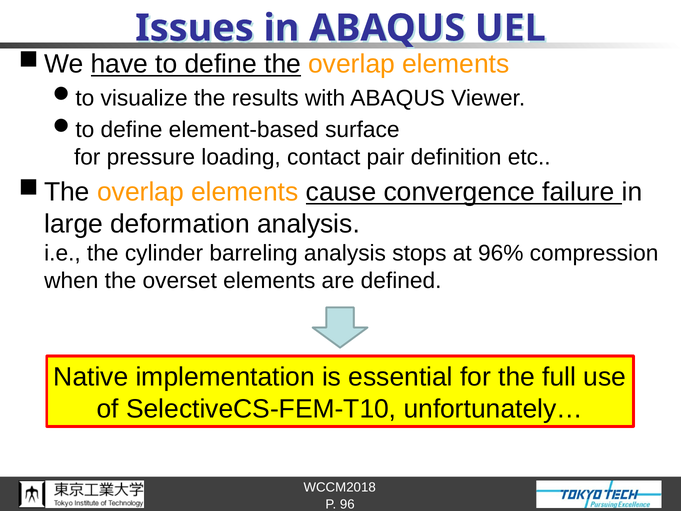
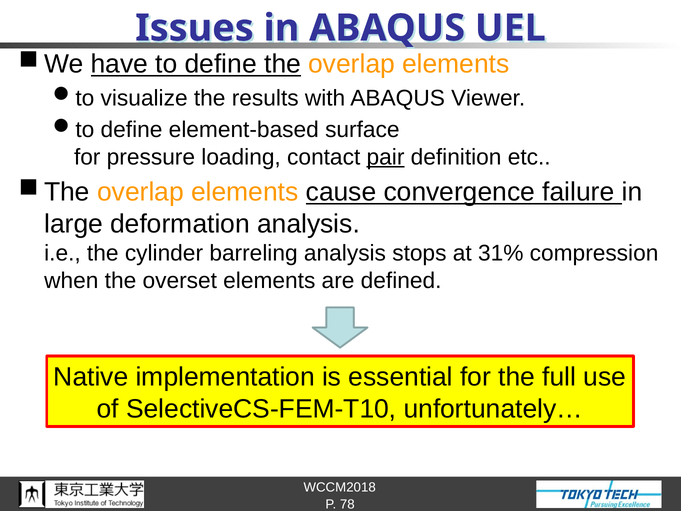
pair underline: none -> present (386, 157)
96%: 96% -> 31% (501, 253)
96: 96 -> 78 (347, 504)
